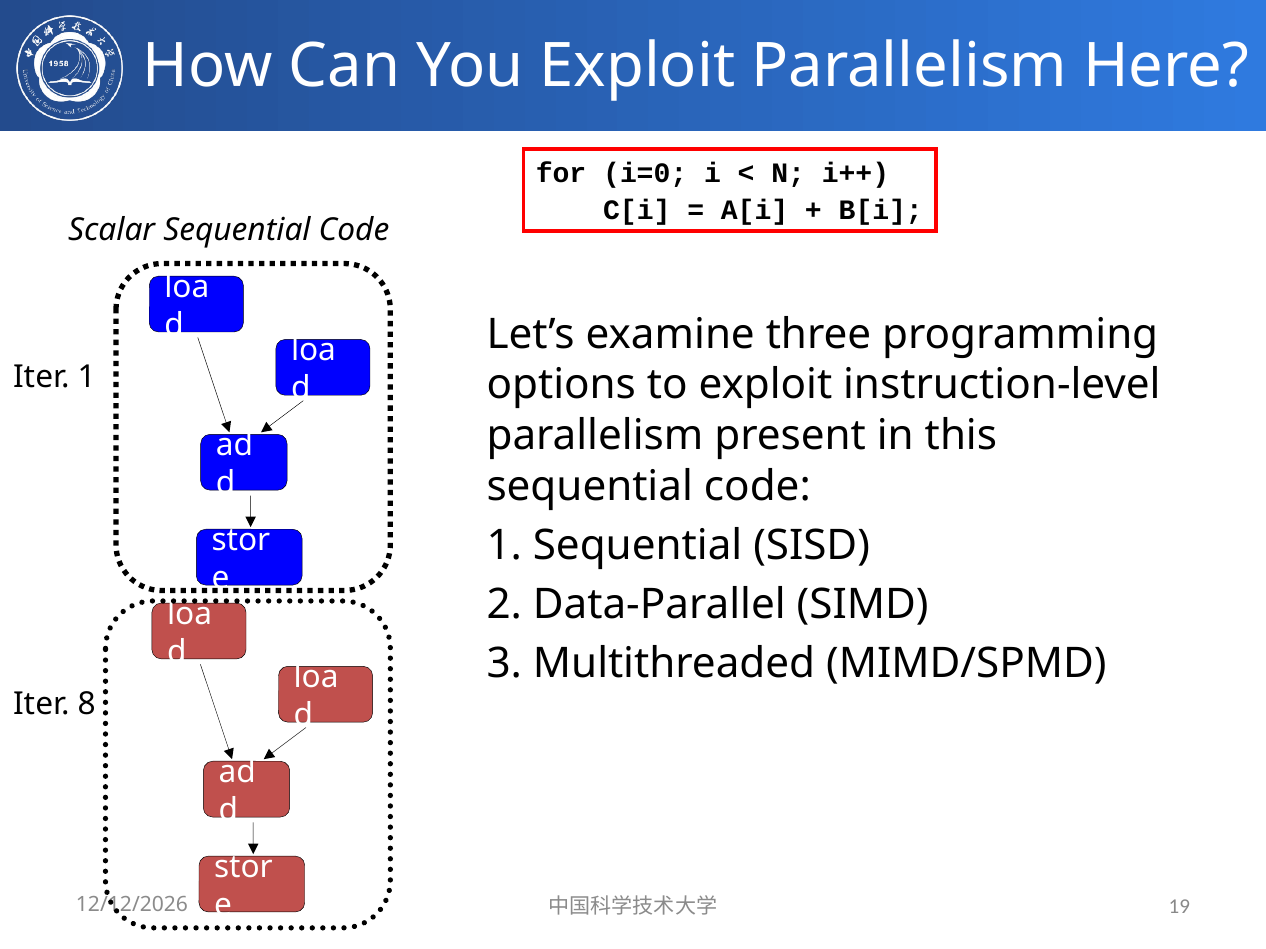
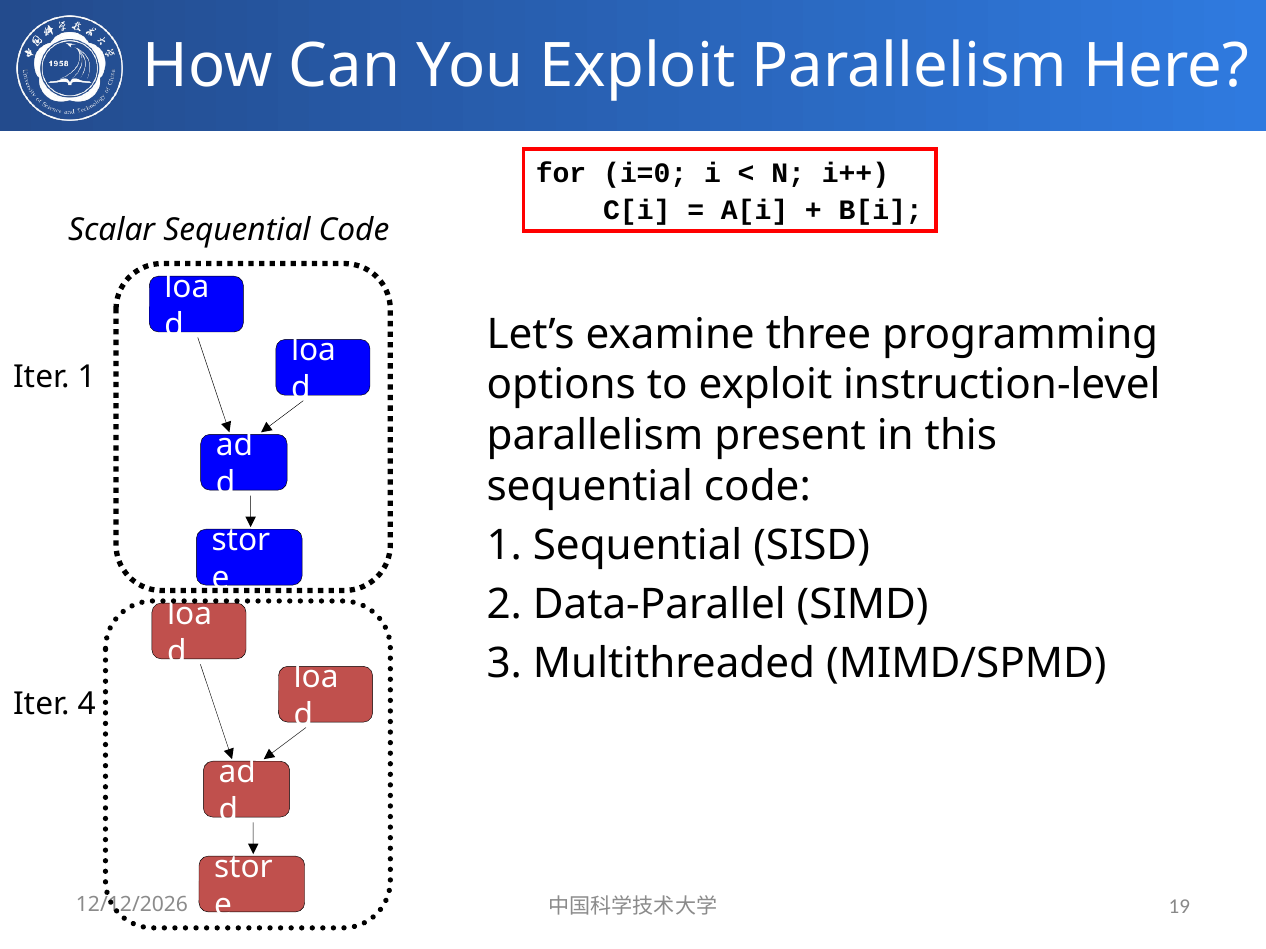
8: 8 -> 4 (87, 705)
